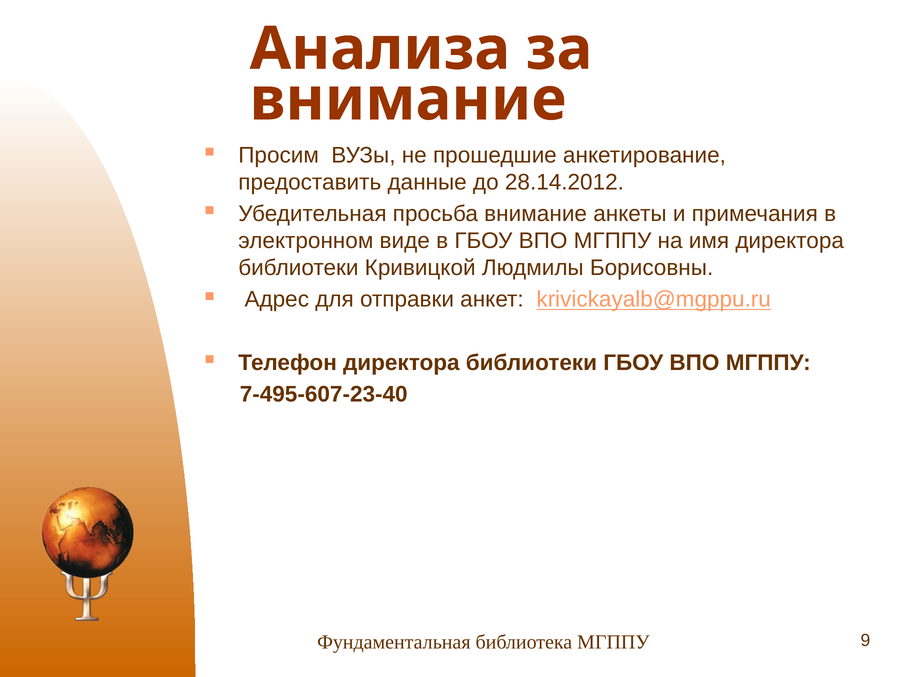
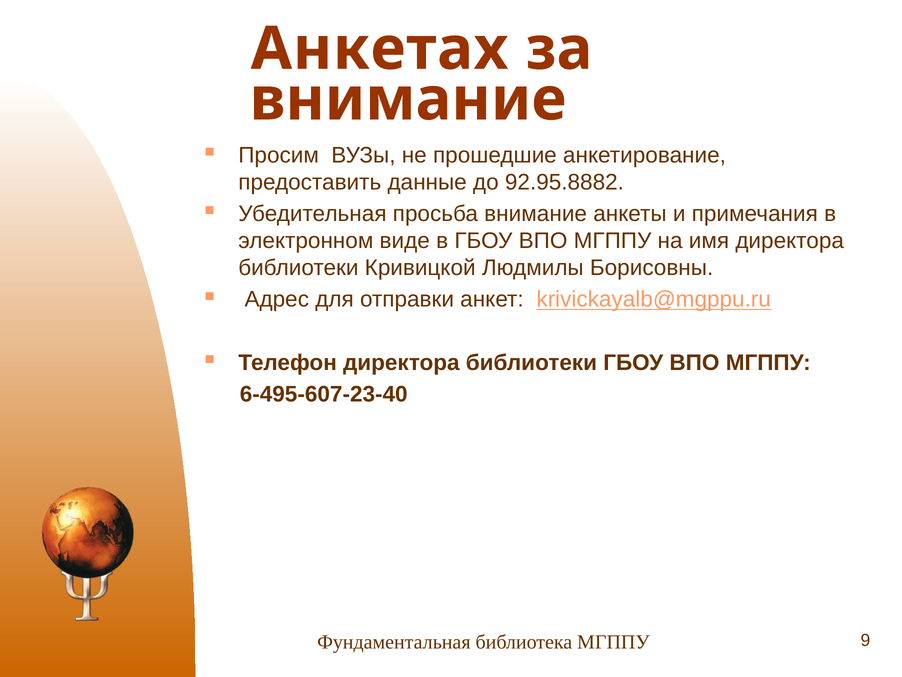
Анализа: Анализа -> Анкетах (379, 49)
28.14.2012: 28.14.2012 -> 92.95.8882 (564, 182)
7-495-607-23-40: 7-495-607-23-40 -> 6-495-607-23-40 (324, 394)
